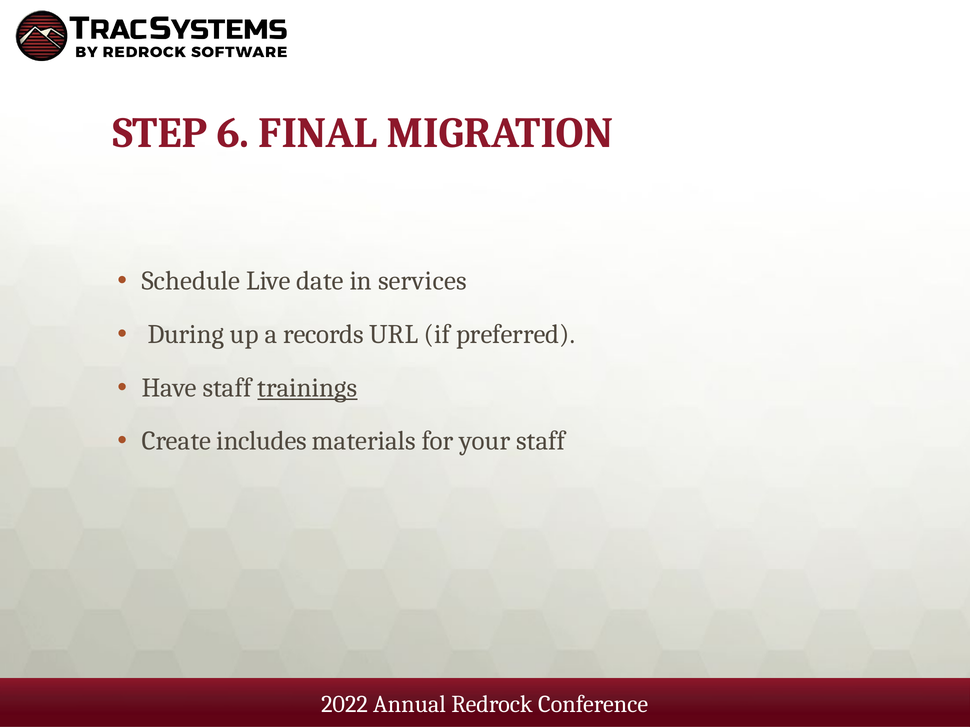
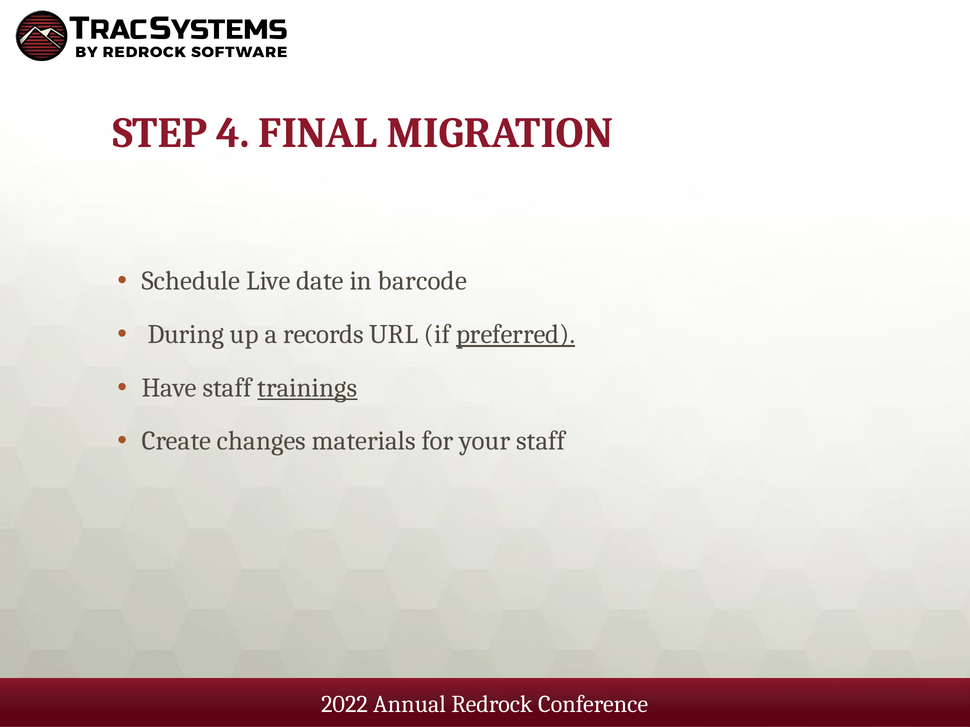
6: 6 -> 4 (233, 133)
services: services -> barcode (422, 281)
preferred underline: none -> present (516, 335)
includes: includes -> changes (261, 441)
